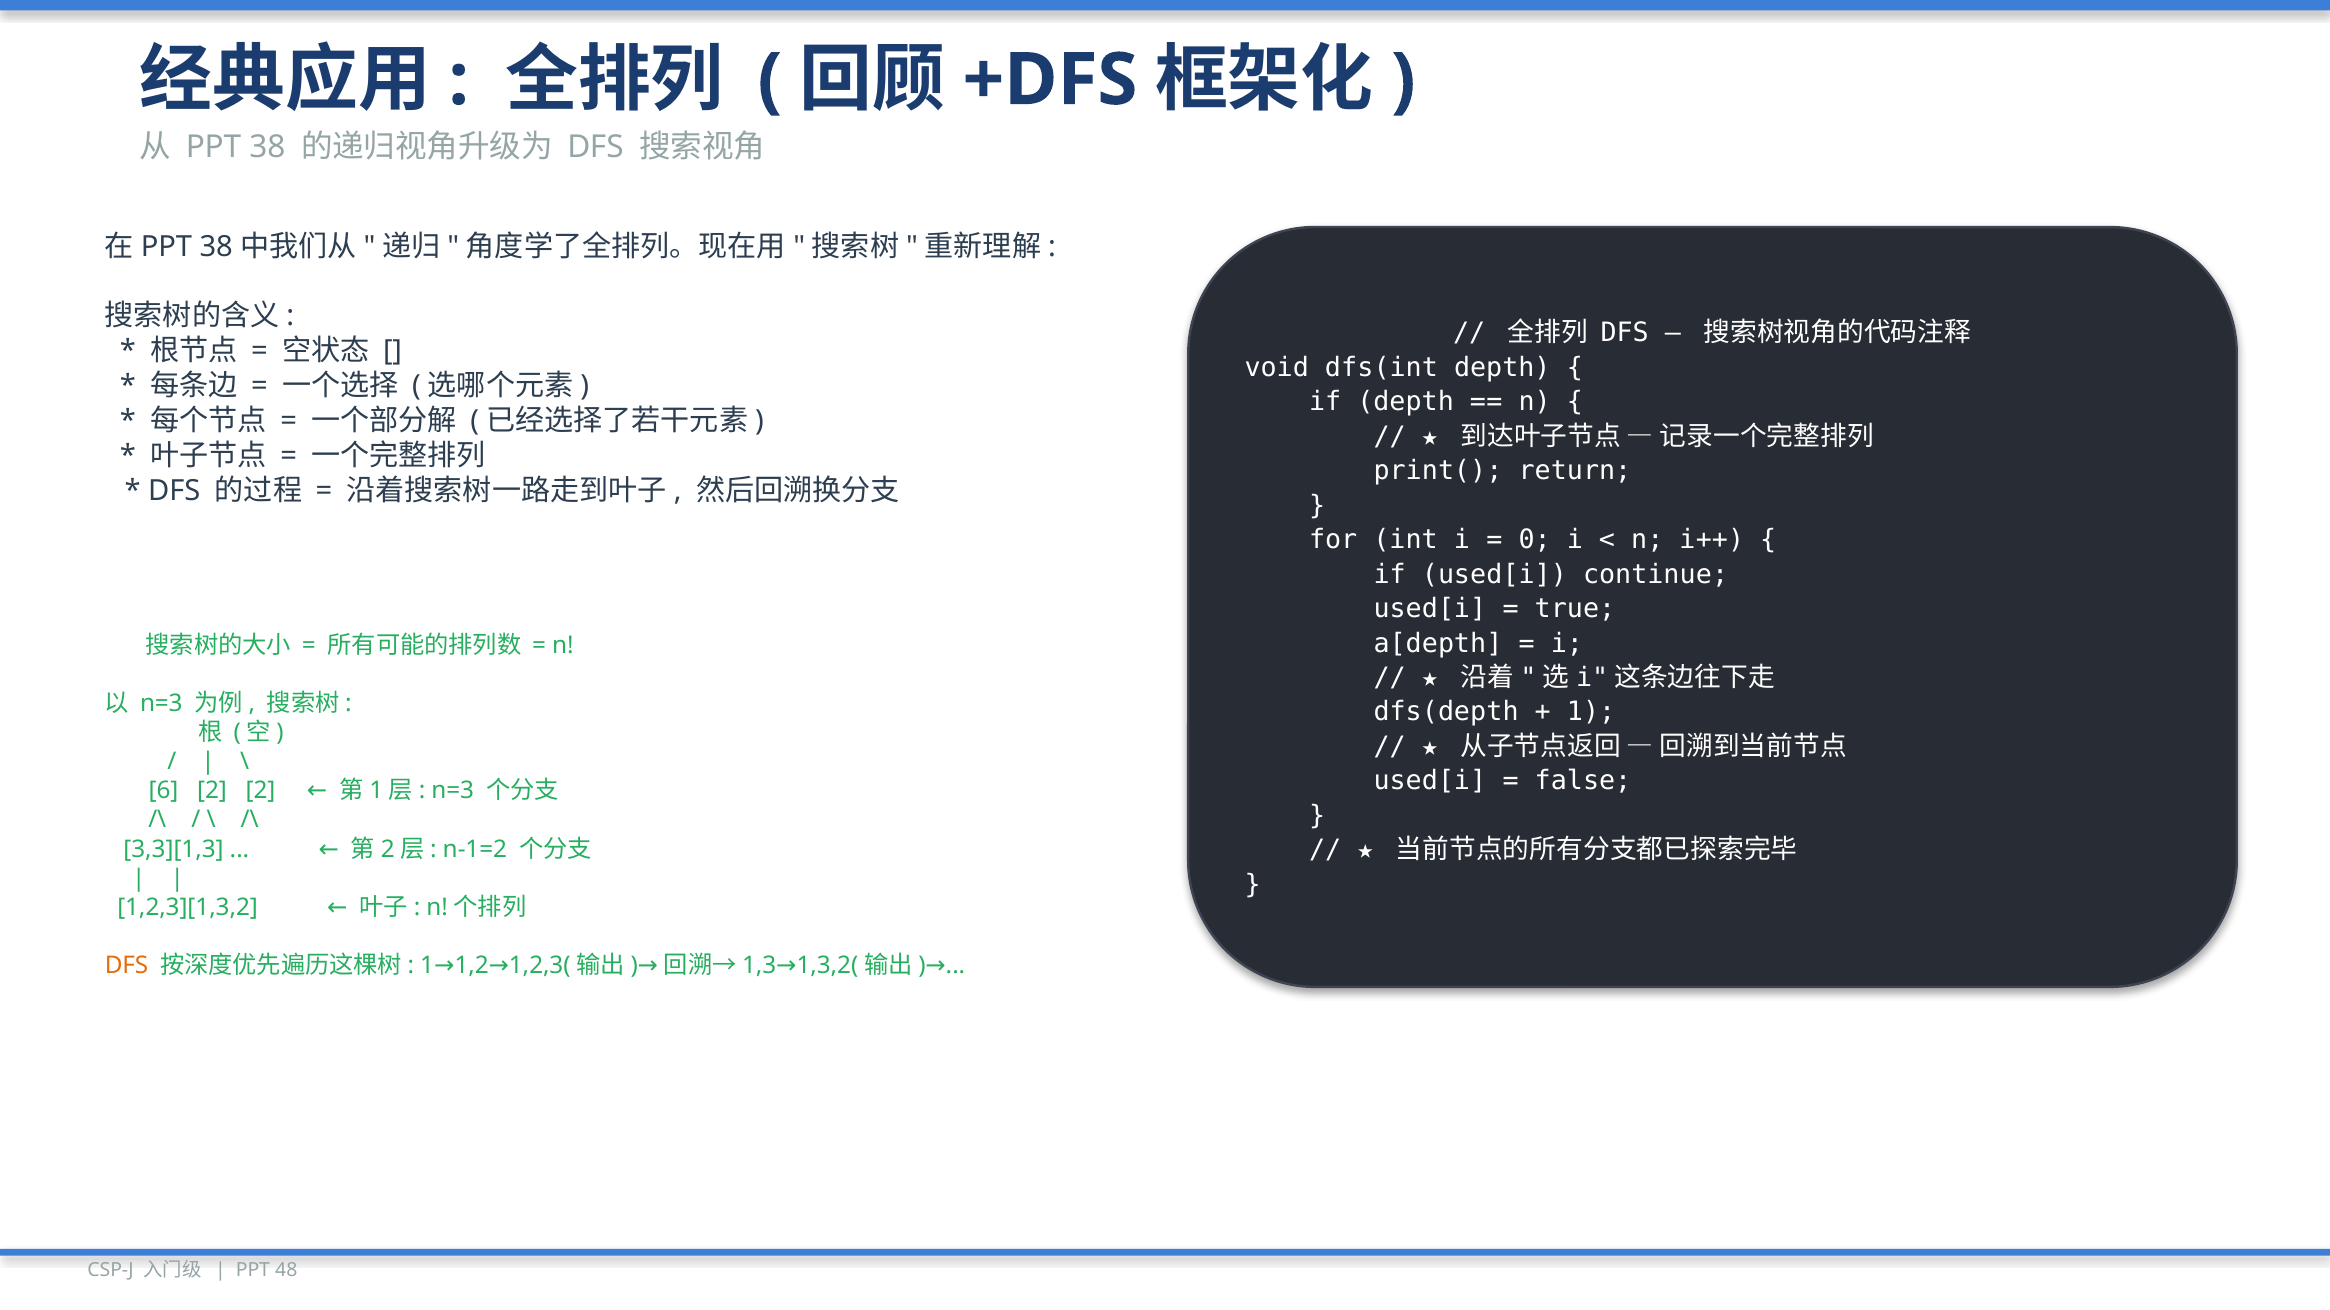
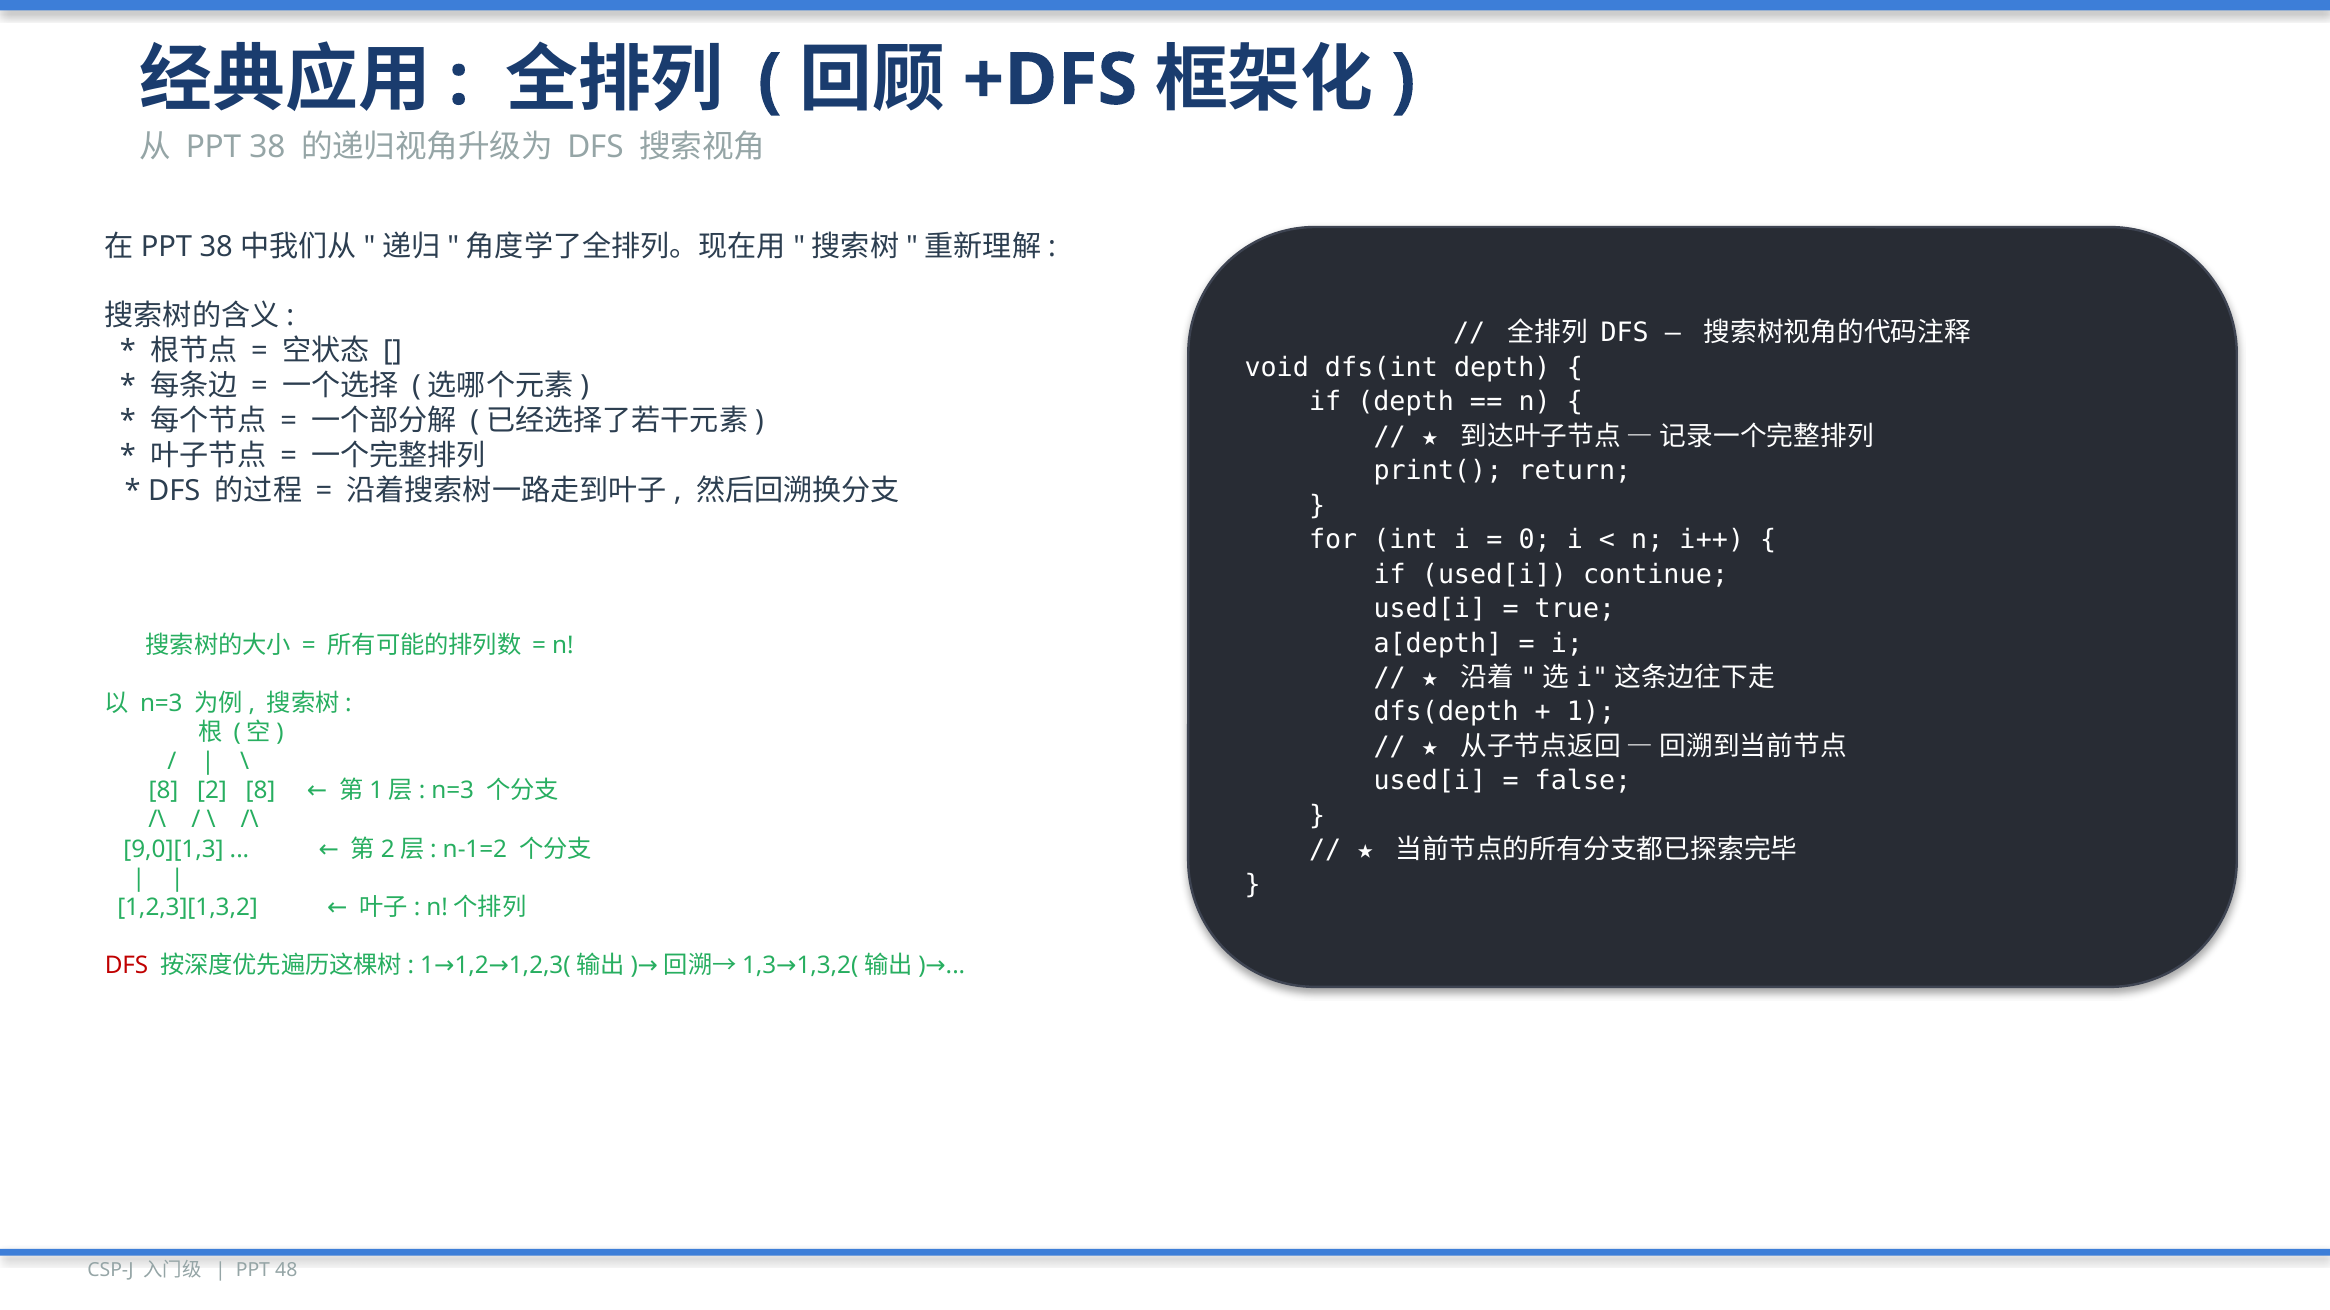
6: 6 -> 8 (164, 791)
2 2: 2 -> 8 (261, 791)
3,3][1,3: 3,3][1,3 -> 9,0][1,3 (174, 850)
DFS colour: orange -> red (127, 966)
